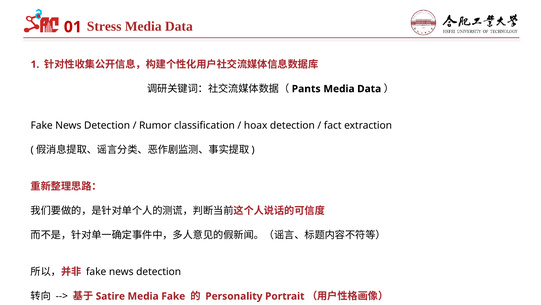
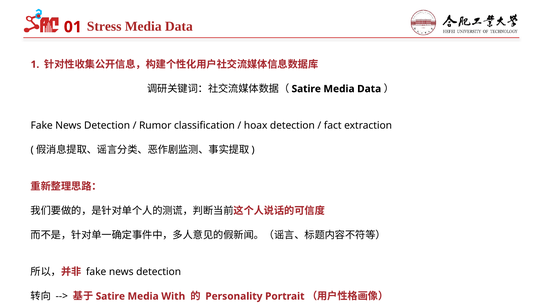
Pants: Pants -> Satire (306, 89)
Media Fake: Fake -> With (173, 296)
